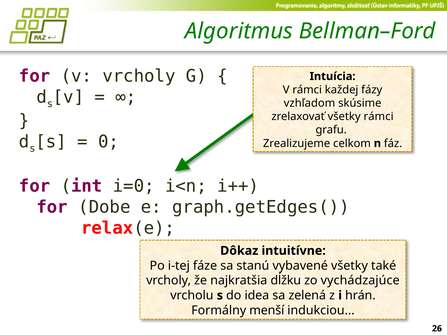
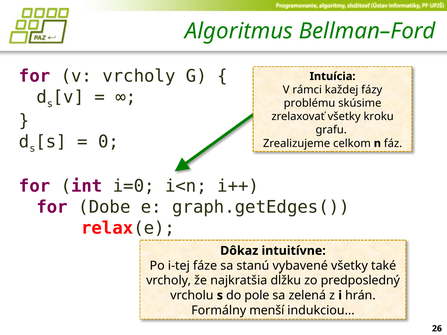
vzhľadom: vzhľadom -> problému (310, 103)
všetky rámci: rámci -> kroku (379, 117)
vychádzajúce: vychádzajúce -> predposledný (360, 281)
idea: idea -> pole (257, 296)
